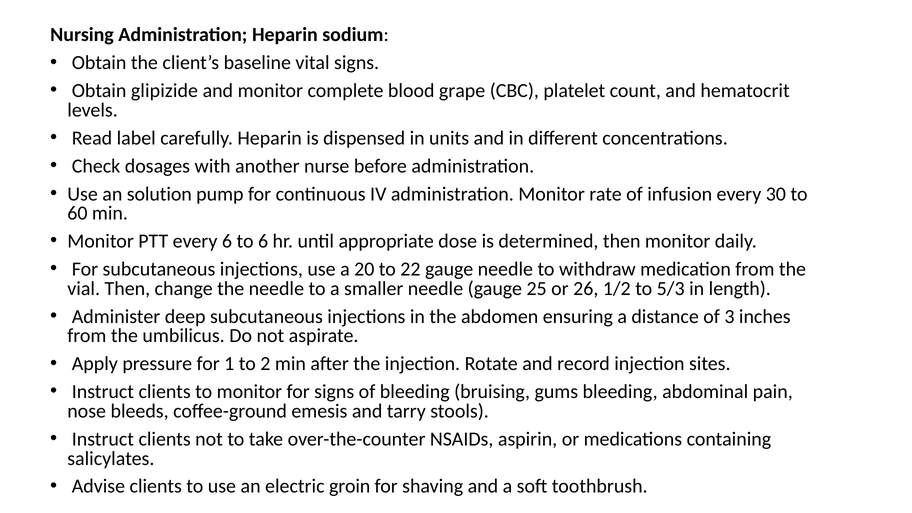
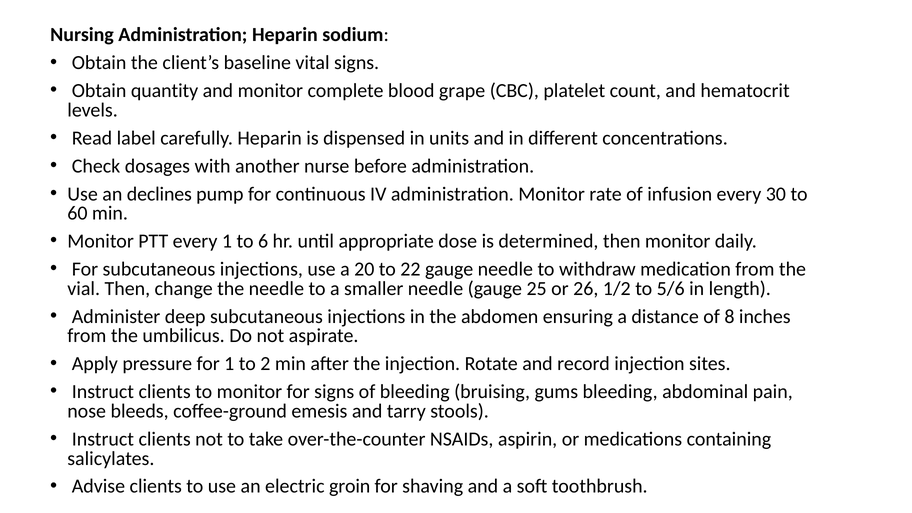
glipizide: glipizide -> quantity (165, 91)
solution: solution -> declines (159, 194)
every 6: 6 -> 1 (227, 241)
5/3: 5/3 -> 5/6 (671, 289)
3: 3 -> 8 (729, 316)
